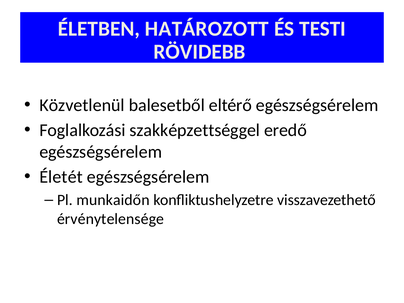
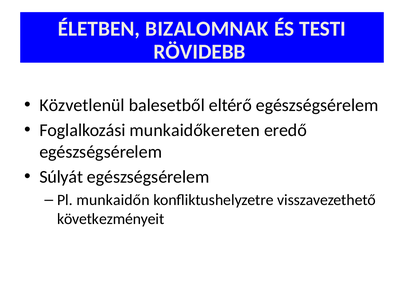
HATÁROZOTT: HATÁROZOTT -> BIZALOMNAK (207, 29)
szakképzettséggel: szakképzettséggel -> munkaidőkereten (195, 130)
Életét: Életét -> Súlyát (61, 177)
érvénytelensége: érvénytelensége -> következményeit (111, 219)
